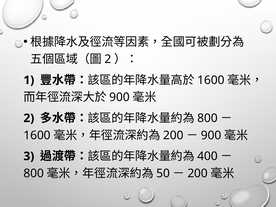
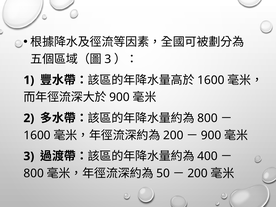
2: 2 -> 3 (108, 59)
